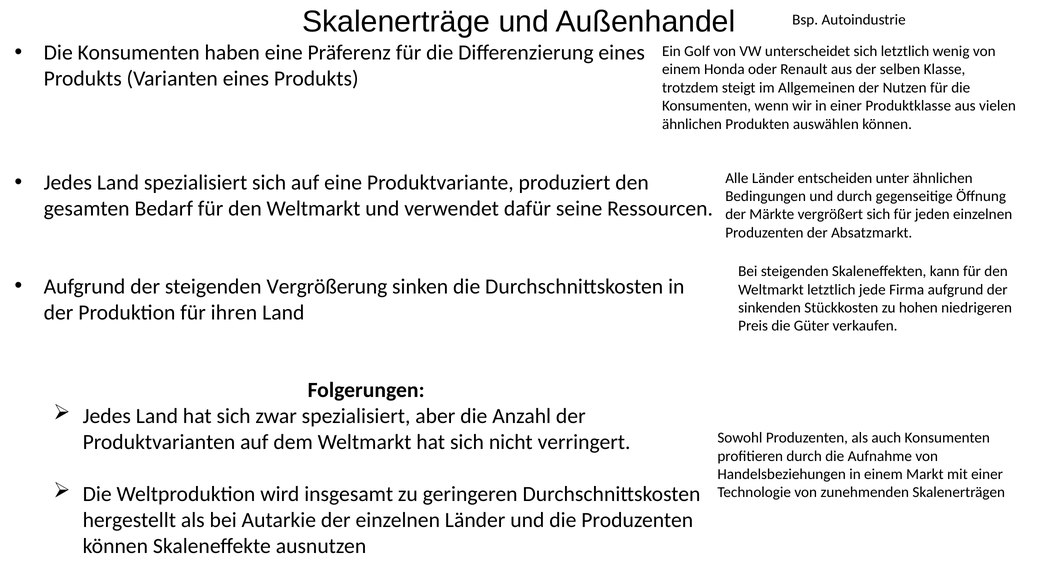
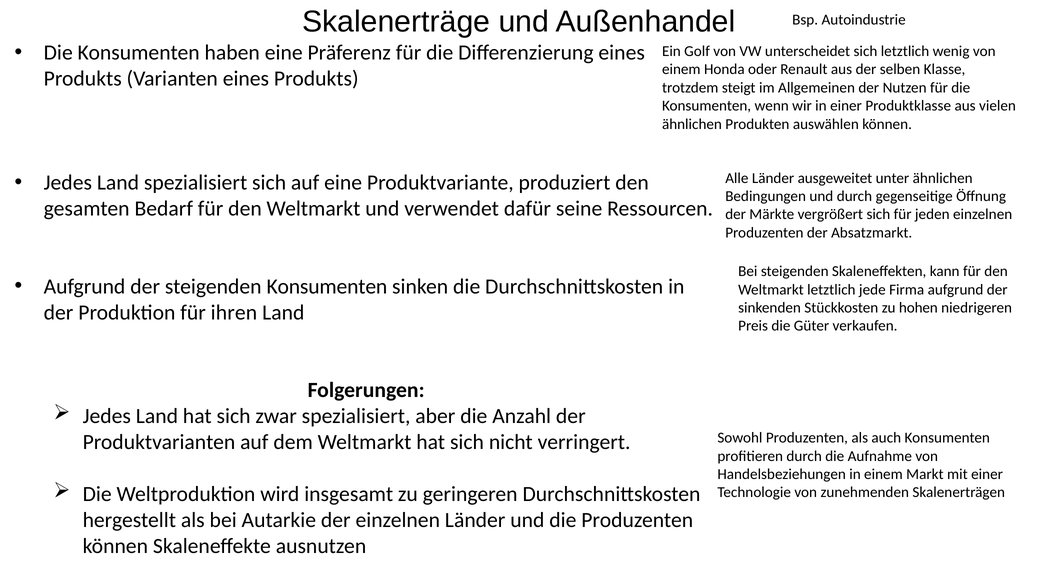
entscheiden: entscheiden -> ausgeweitet (835, 178)
steigenden Vergrößerung: Vergrößerung -> Konsumenten (327, 286)
